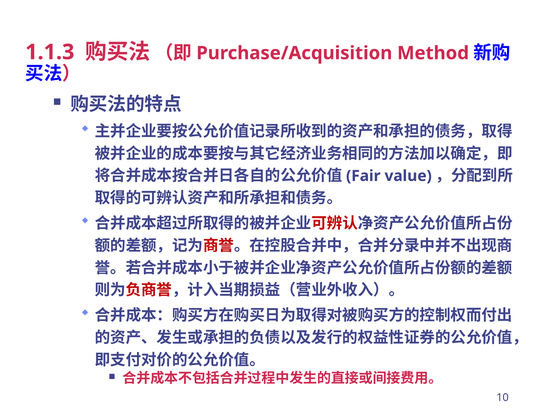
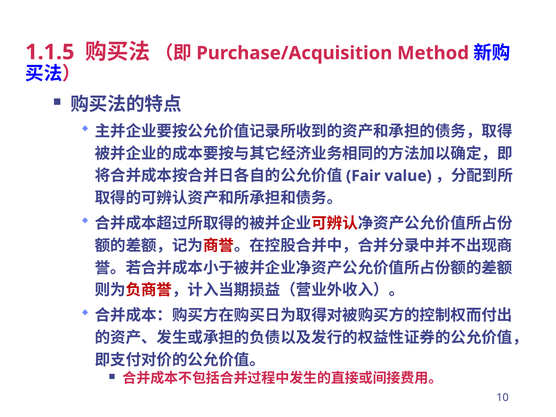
1.1.3: 1.1.3 -> 1.1.5 (50, 52)
